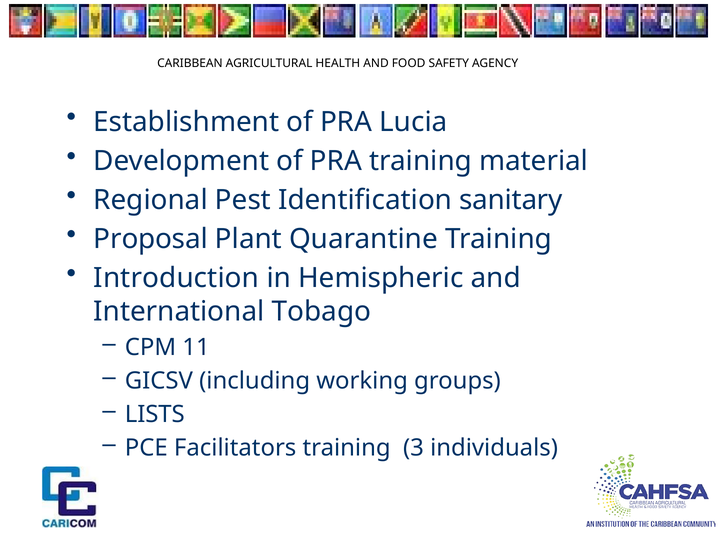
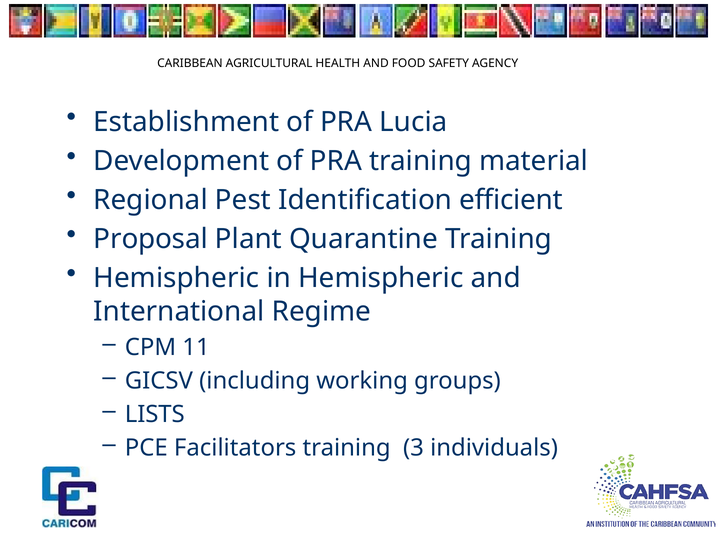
sanitary: sanitary -> efficient (511, 200)
Introduction: Introduction -> Hemispheric (176, 278)
Tobago: Tobago -> Regime (321, 312)
